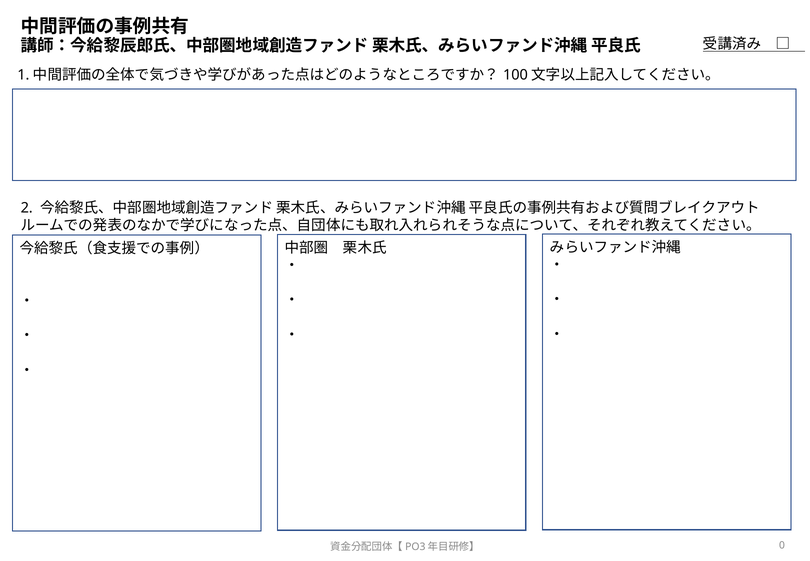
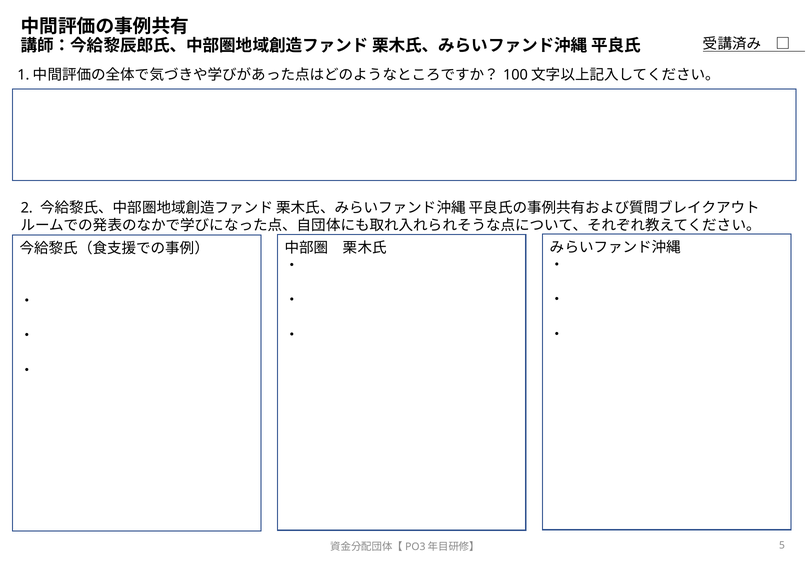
0: 0 -> 5 (782, 545)
